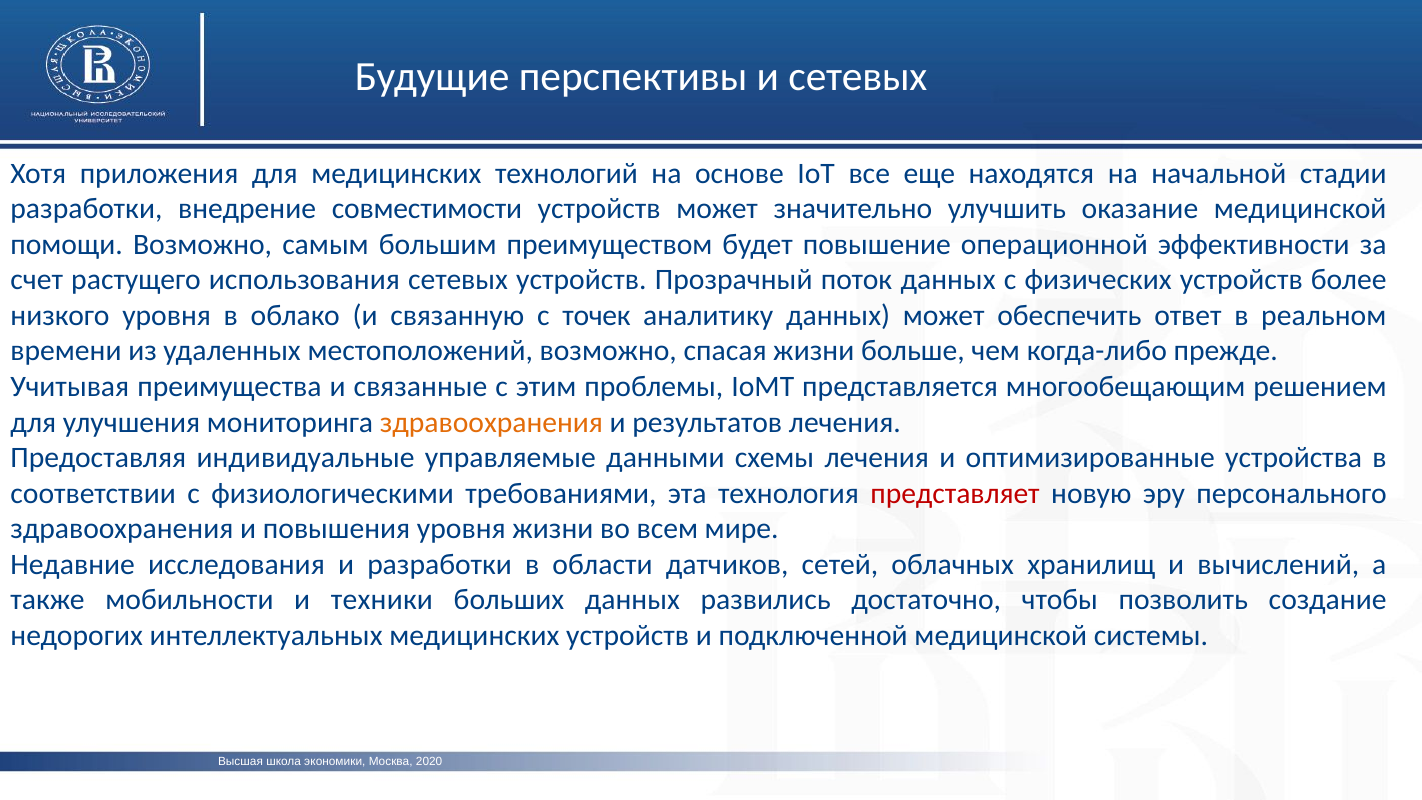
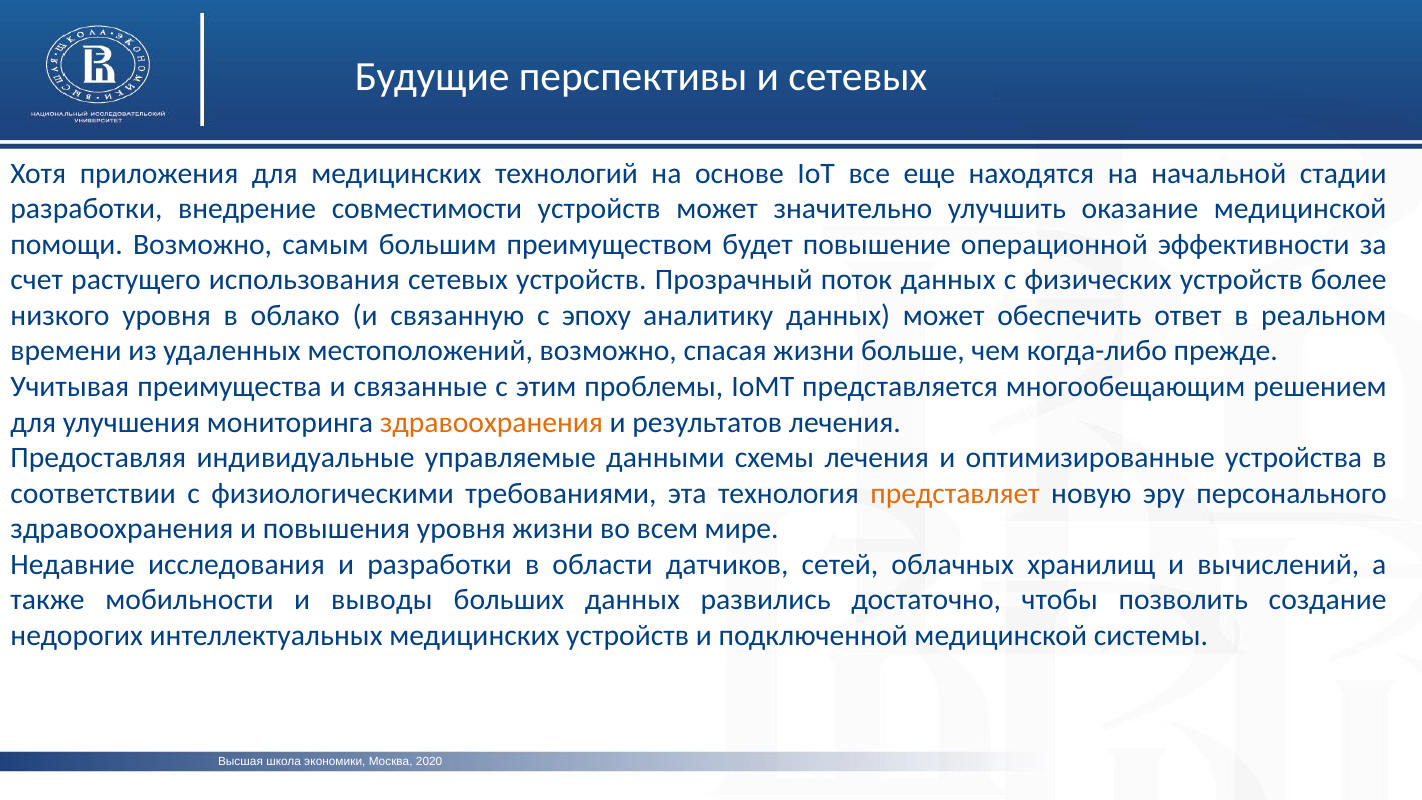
точек: точек -> эпоху (596, 316)
представляет colour: red -> orange (955, 493)
техники: техники -> выводы (382, 600)
